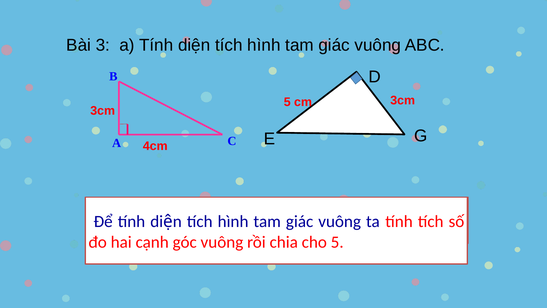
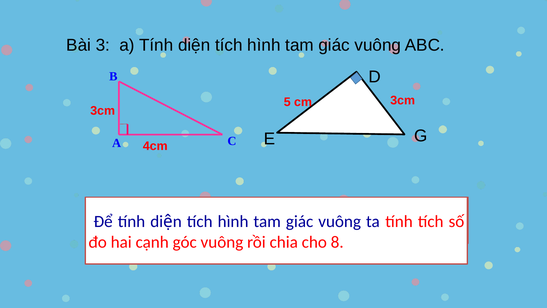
cho 5: 5 -> 8 (337, 242)
